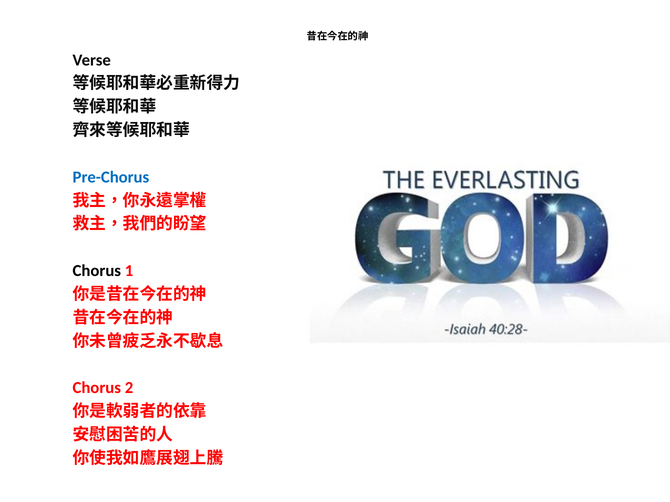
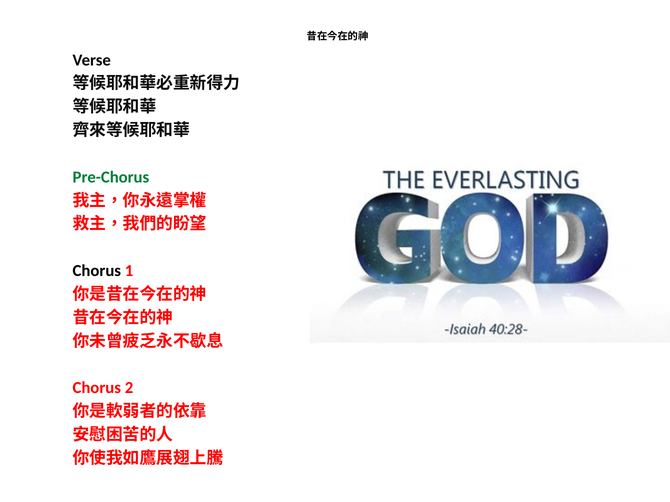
Pre-Chorus colour: blue -> green (111, 177)
